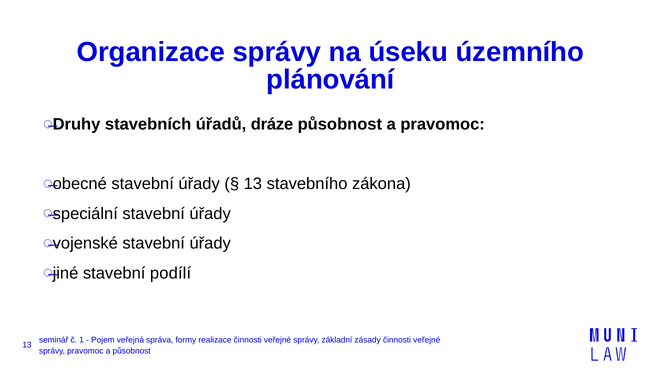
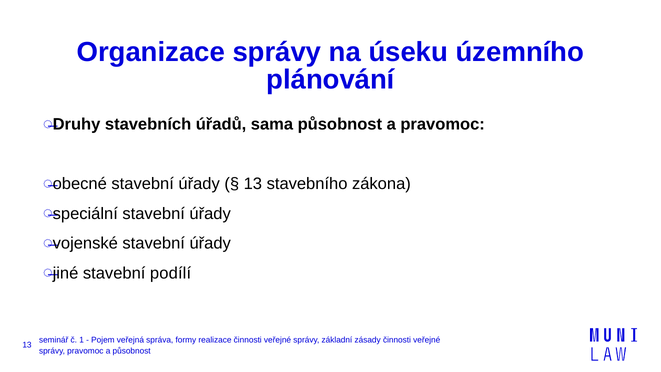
dráze: dráze -> sama (272, 124)
